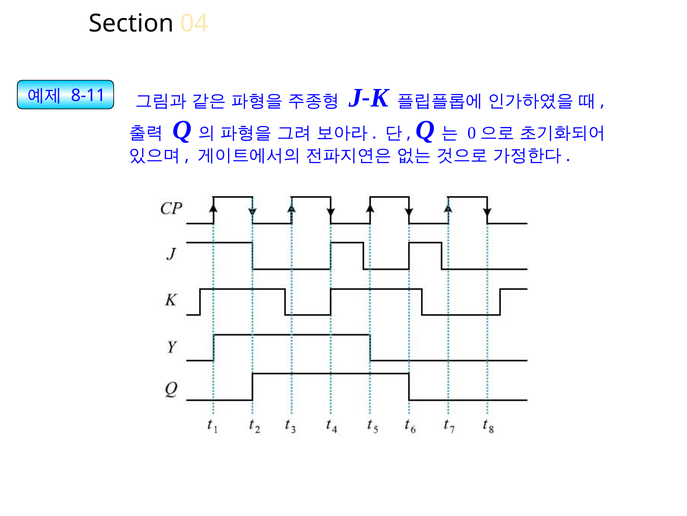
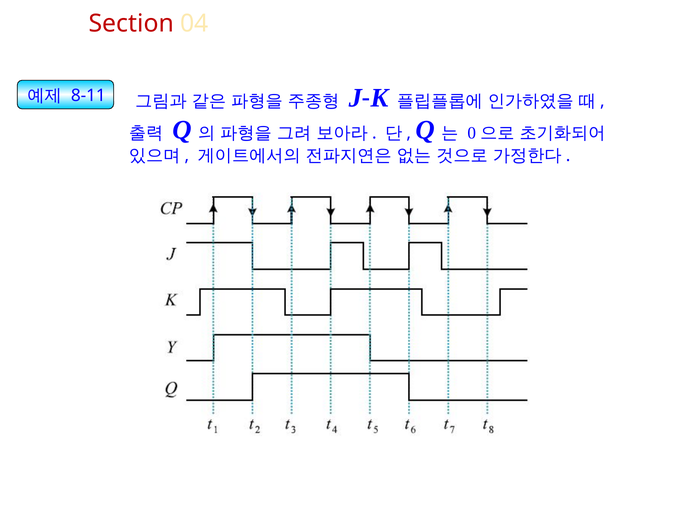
Section colour: black -> red (131, 24)
